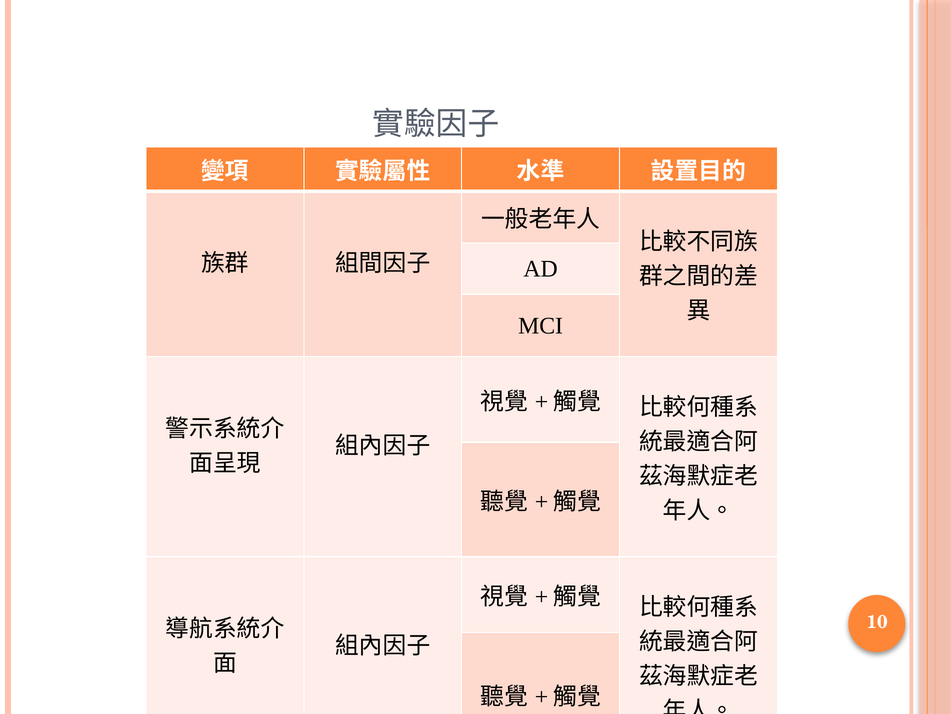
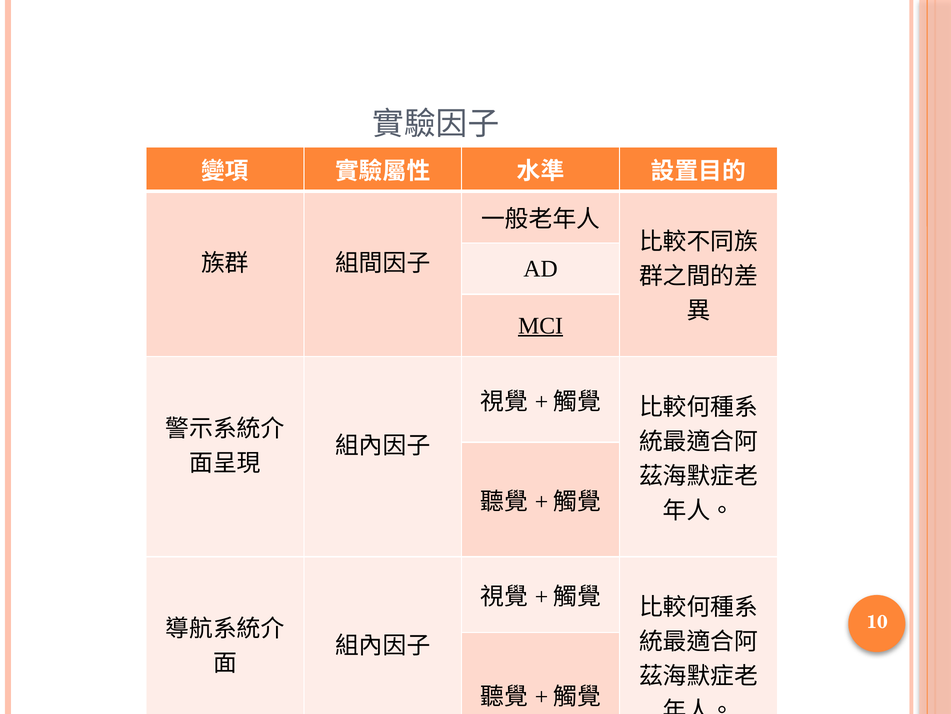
MCI underline: none -> present (541, 325)
